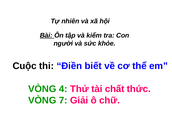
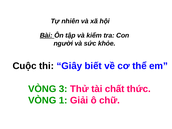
Điền: Điền -> Giây (69, 66)
4: 4 -> 3 (63, 89)
7: 7 -> 1 (63, 100)
